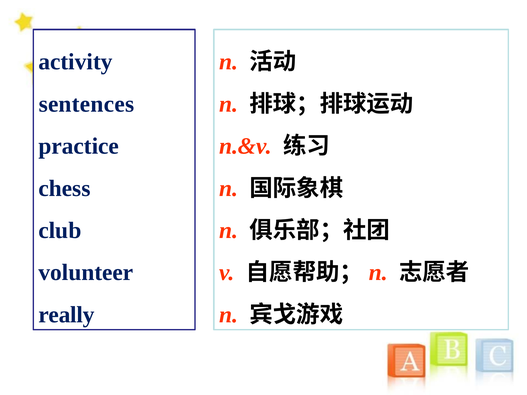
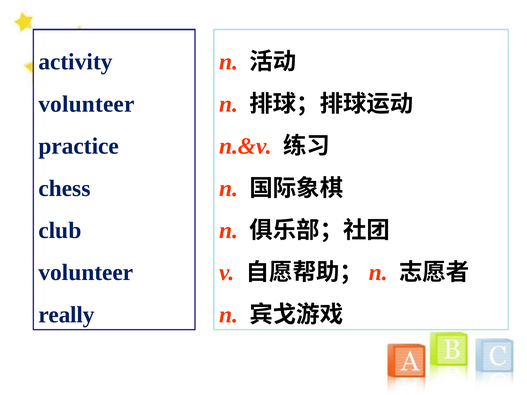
sentences: sentences -> volunteer (86, 104)
